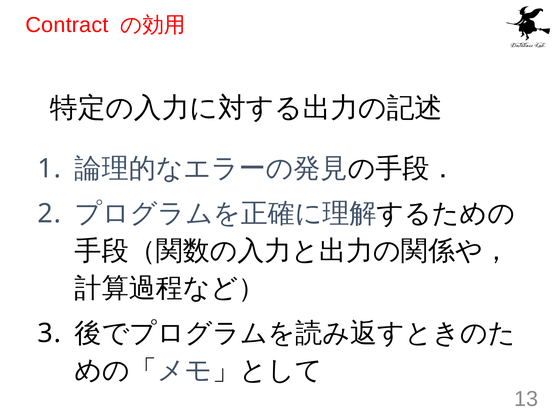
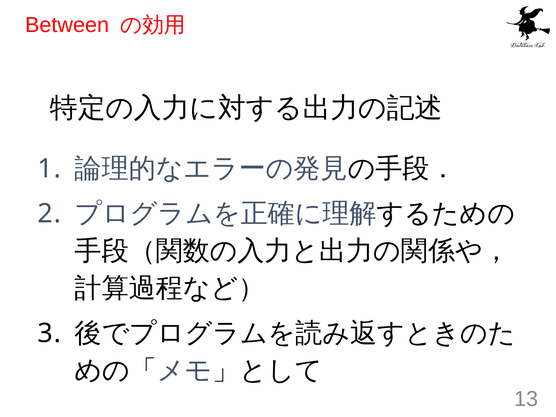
Contract: Contract -> Between (67, 25)
